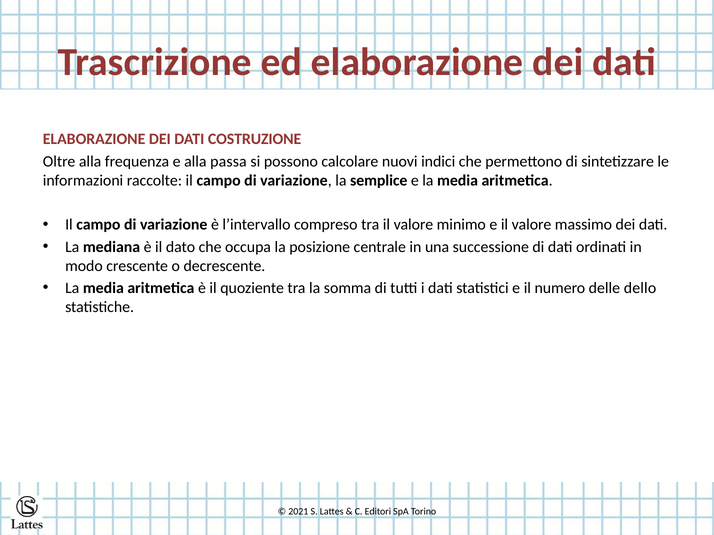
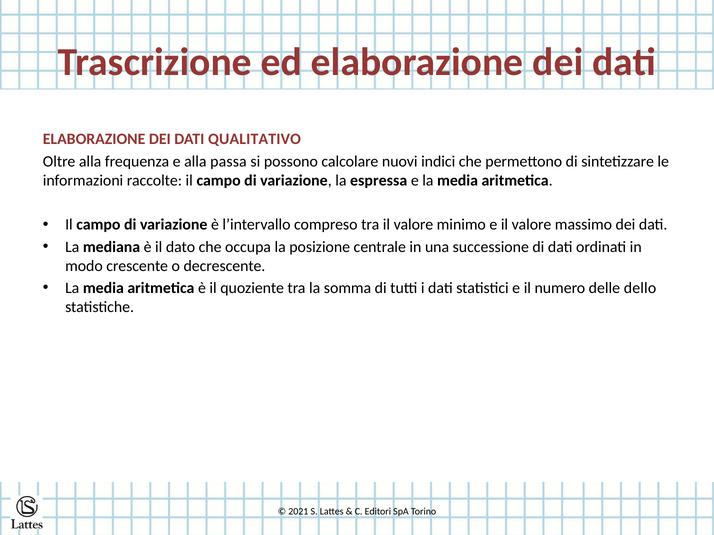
COSTRUZIONE: COSTRUZIONE -> QUALITATIVO (254, 139)
semplice: semplice -> espressa (379, 181)
